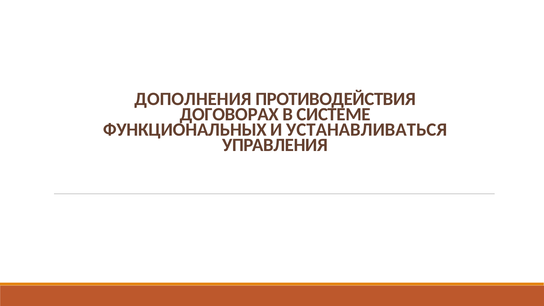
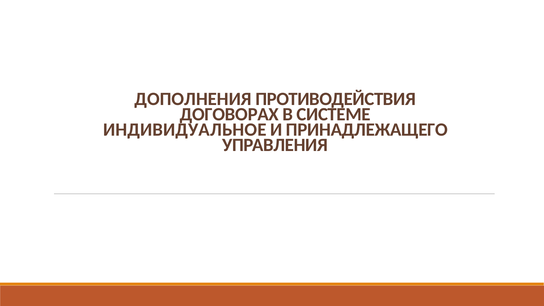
ФУНКЦИОНАЛЬНЫХ: ФУНКЦИОНАЛЬНЫХ -> ИНДИВИДУАЛЬНОЕ (185, 130)
УСТАНАВЛИВАТЬСЯ: УСТАНАВЛИВАТЬСЯ -> ПРИНАДЛЕЖАЩЕГО (367, 130)
